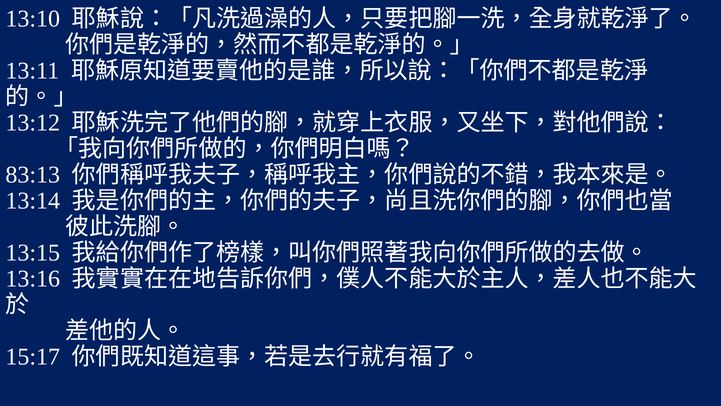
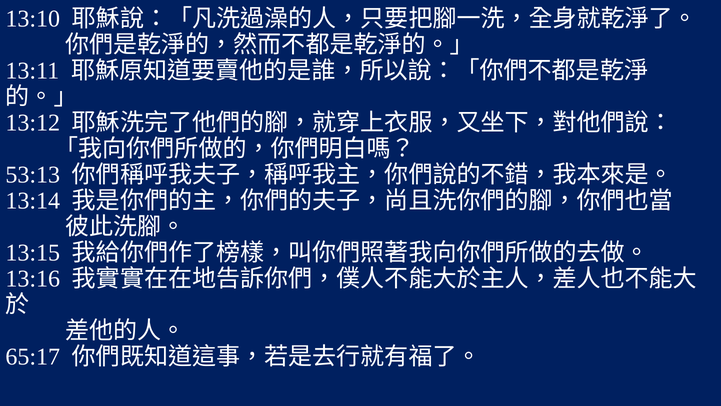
83:13: 83:13 -> 53:13 (33, 175)
15:17: 15:17 -> 65:17 (33, 356)
